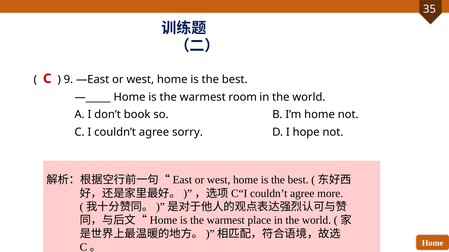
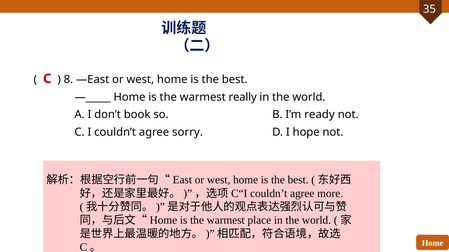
9: 9 -> 8 (68, 80)
room: room -> really (243, 97)
I’m home: home -> ready (319, 115)
